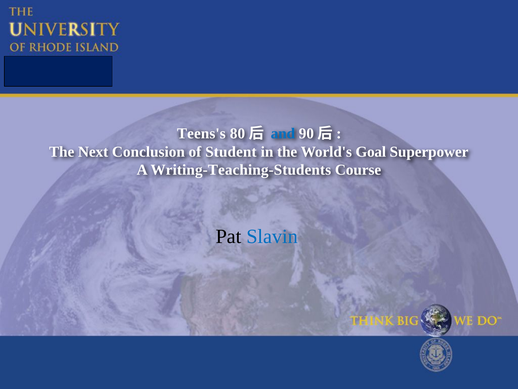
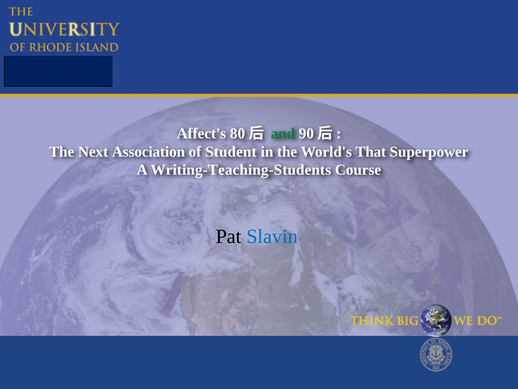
Teens's: Teens's -> Affect's (201, 133)
and colour: blue -> green (283, 133)
Conclusion: Conclusion -> Association (148, 152)
Goal: Goal -> That (371, 152)
